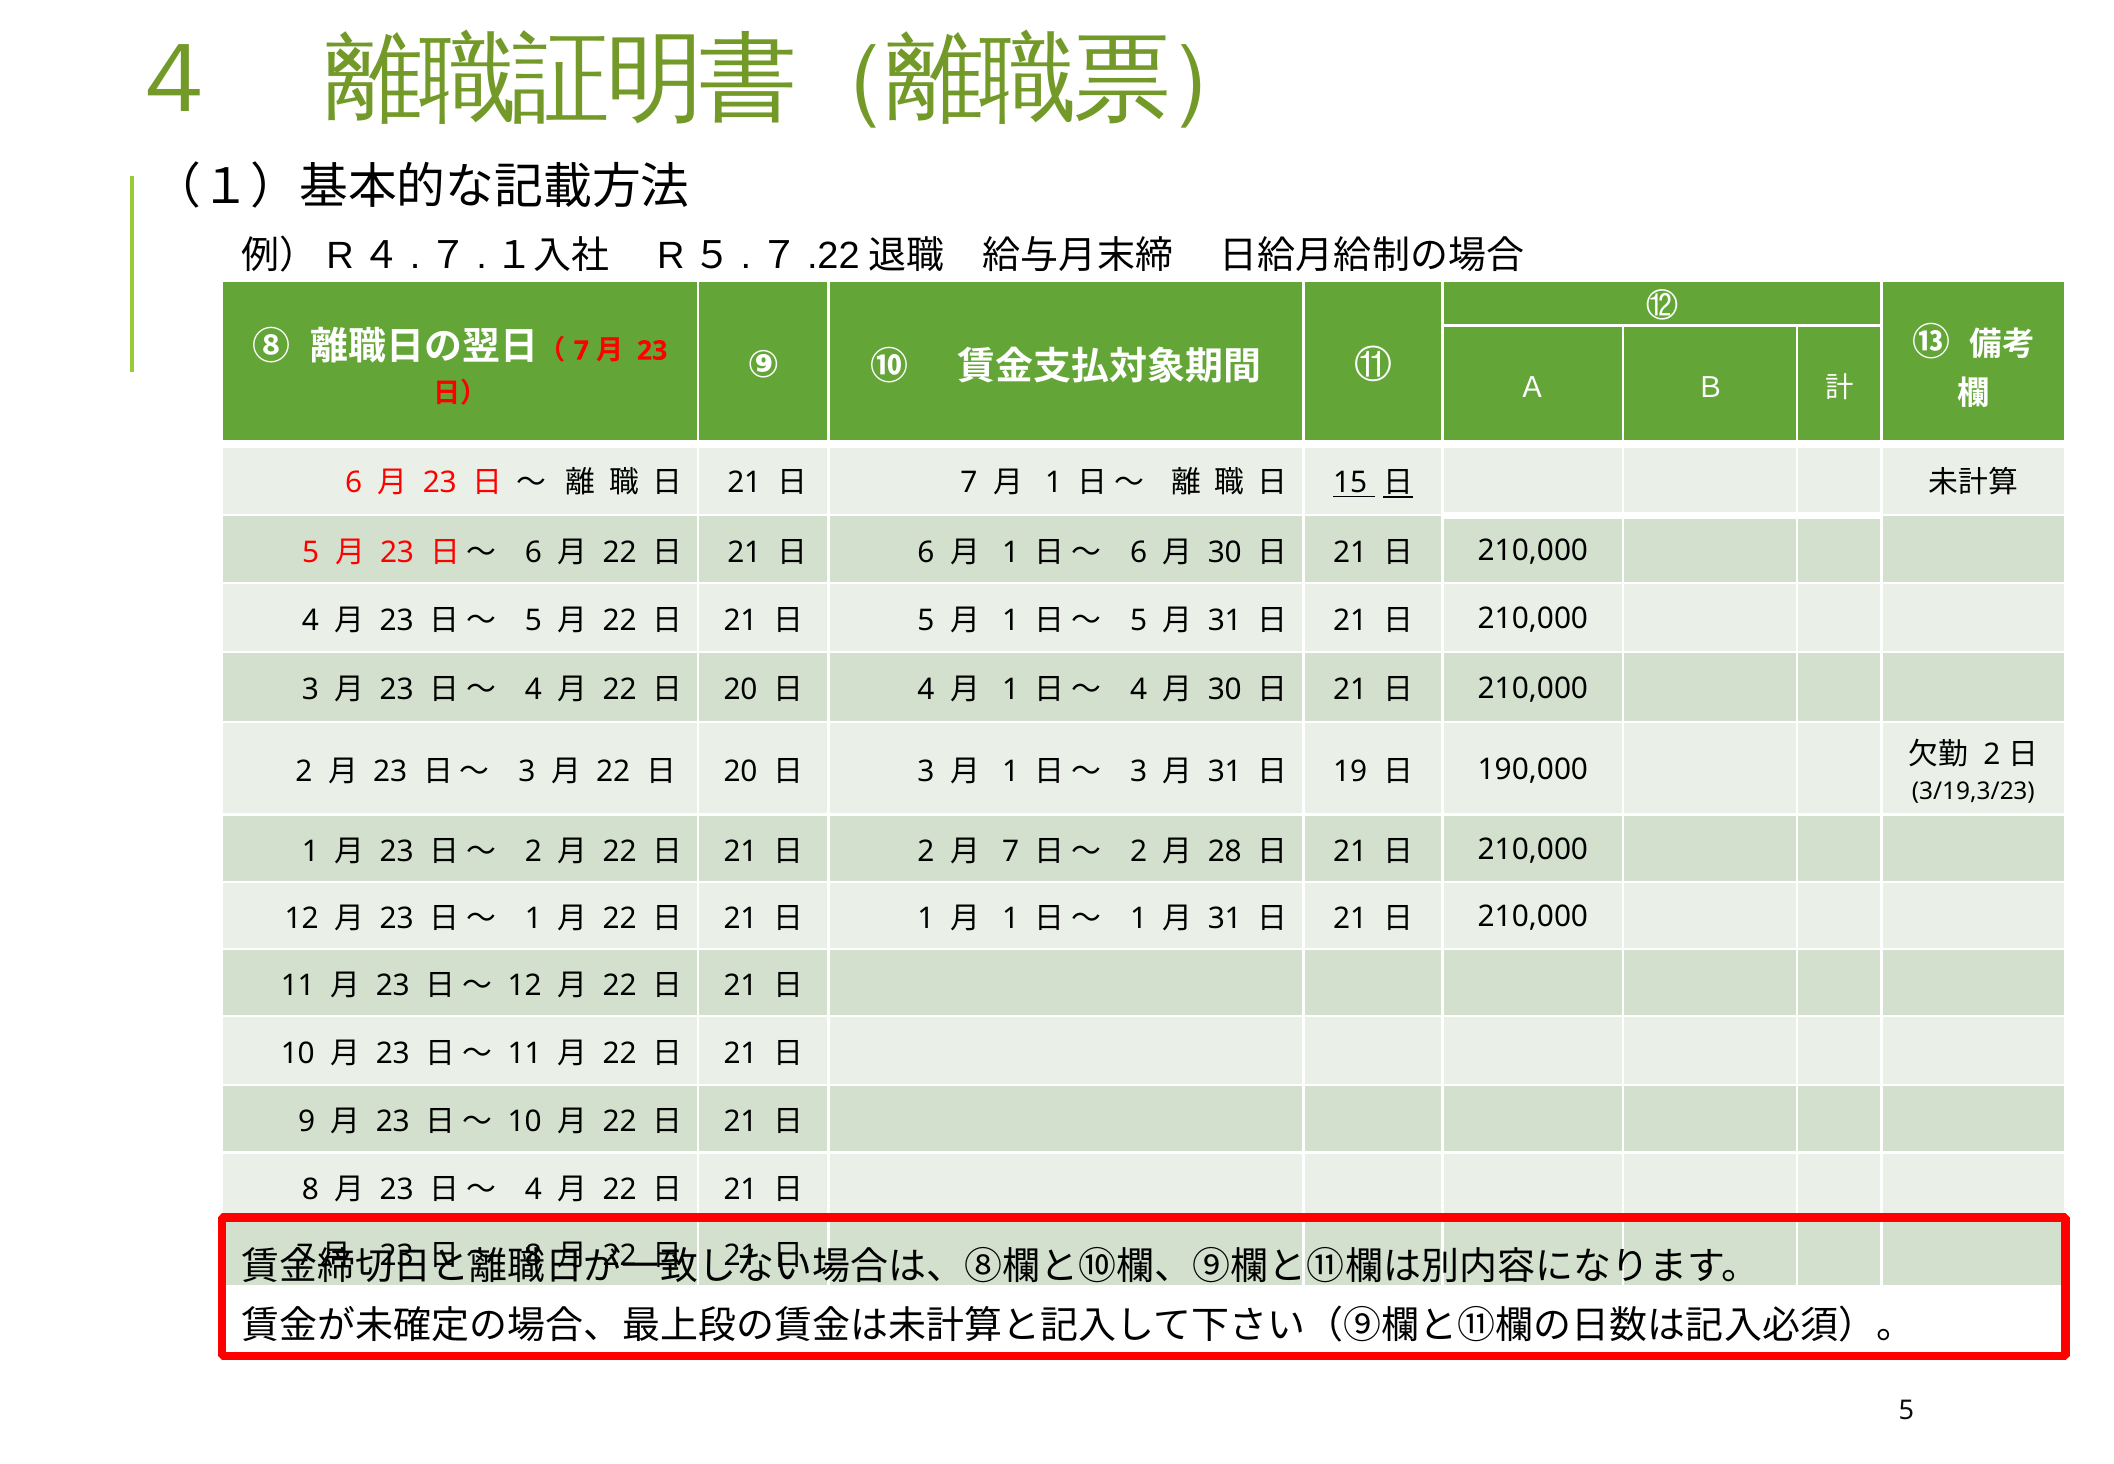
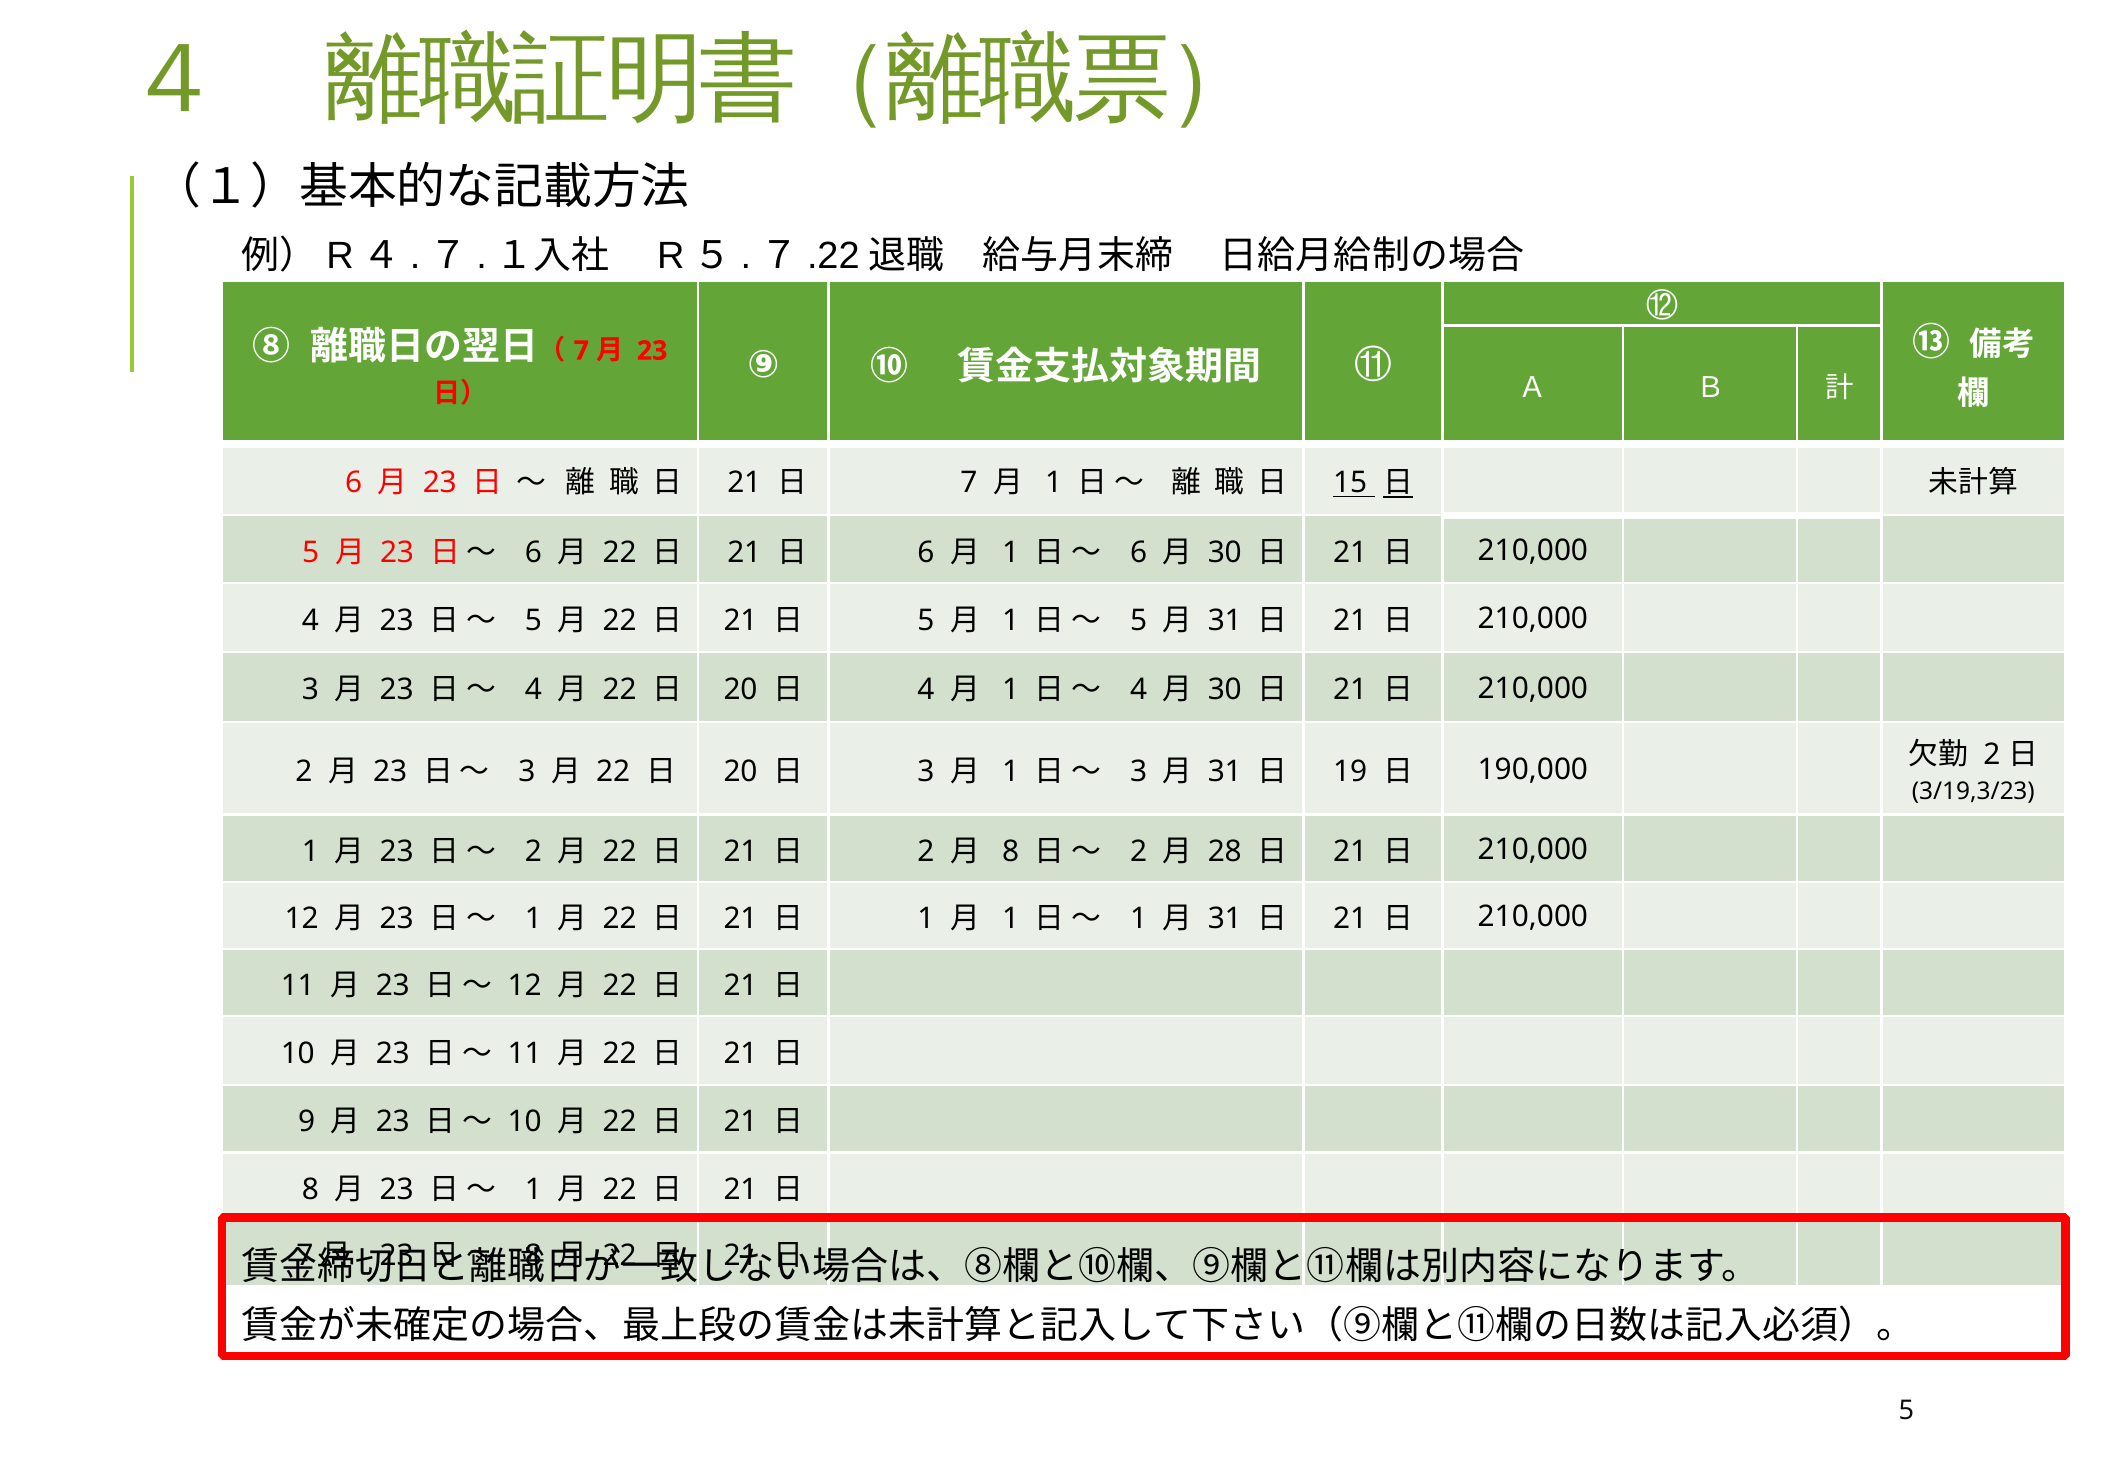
7: 7 -> 8 (1011, 851)
4: 4 -> 1 (533, 1189)
